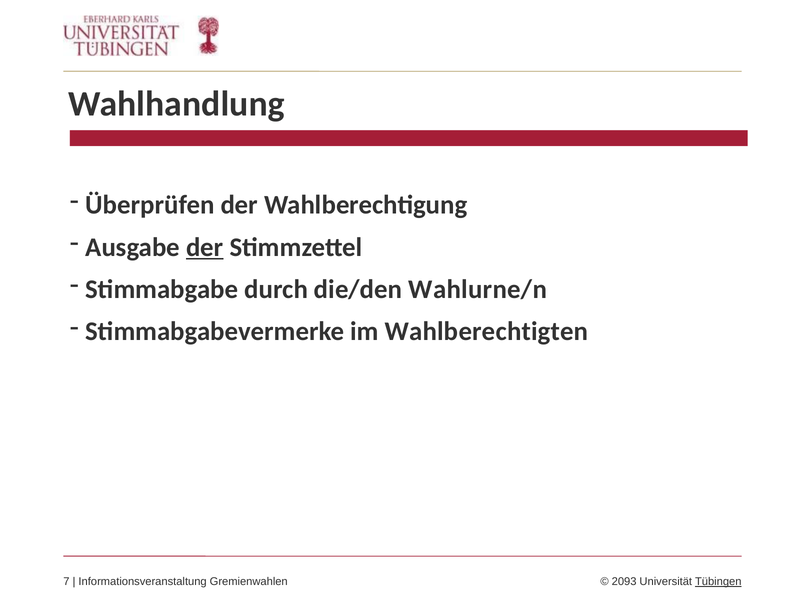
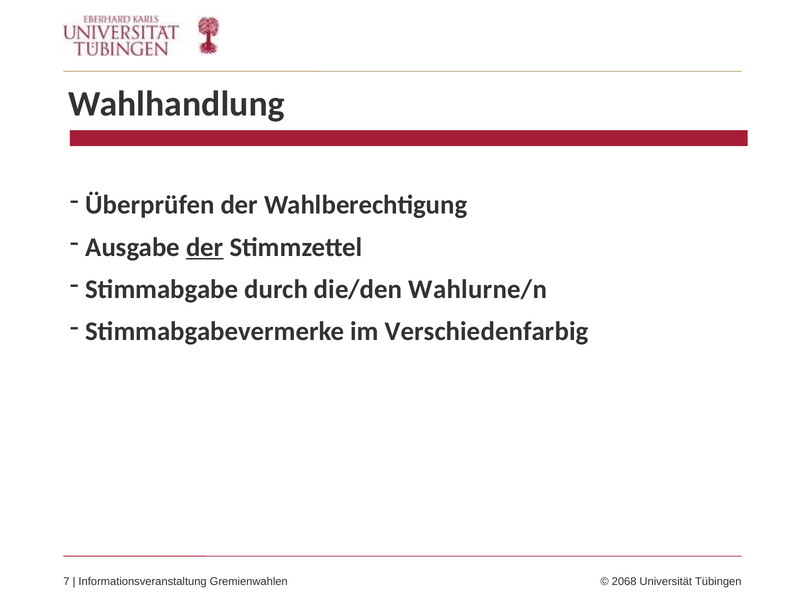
Wahlberechtigten: Wahlberechtigten -> Verschiedenfarbig (487, 331)
2093: 2093 -> 2068 (624, 581)
Tübingen underline: present -> none (718, 581)
